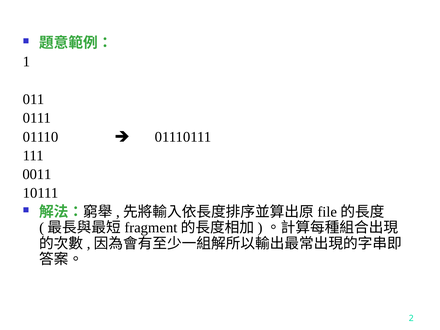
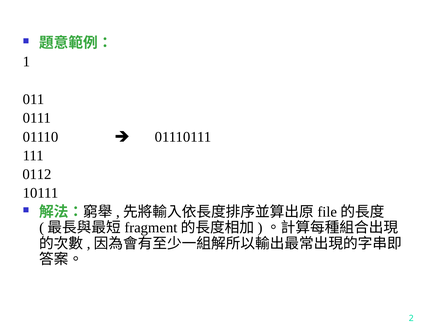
0011: 0011 -> 0112 (37, 174)
